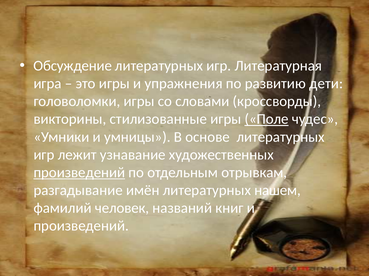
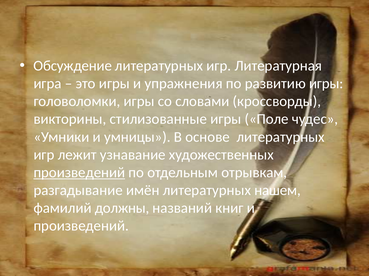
развитию дети: дети -> игры (326, 84)
Поле underline: present -> none (267, 119)
человек: человек -> должны (122, 209)
